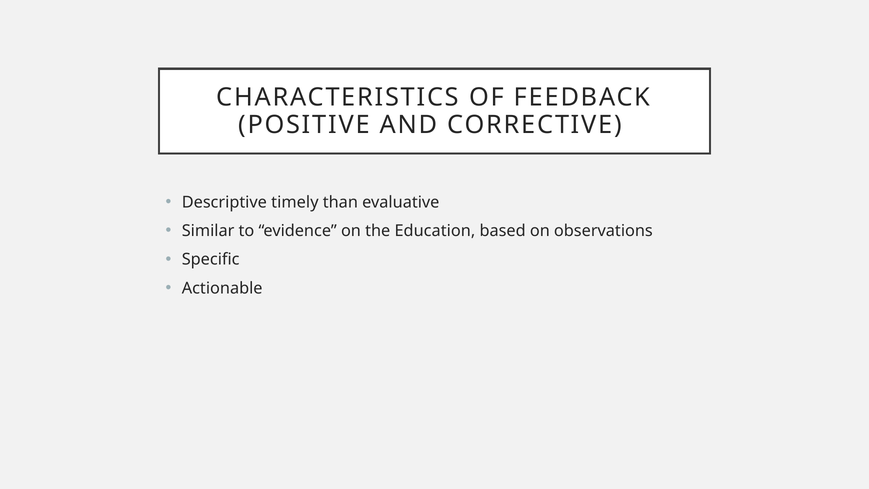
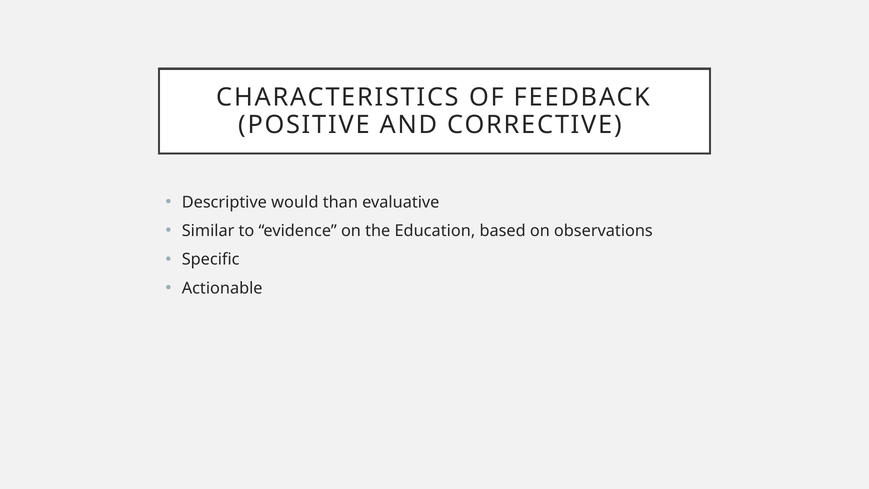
timely: timely -> would (295, 202)
